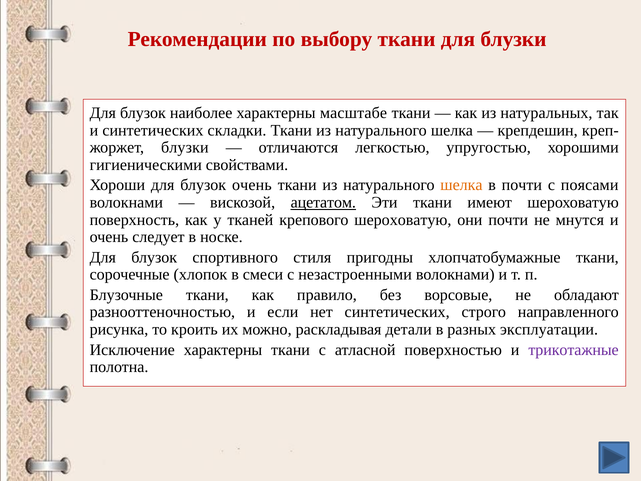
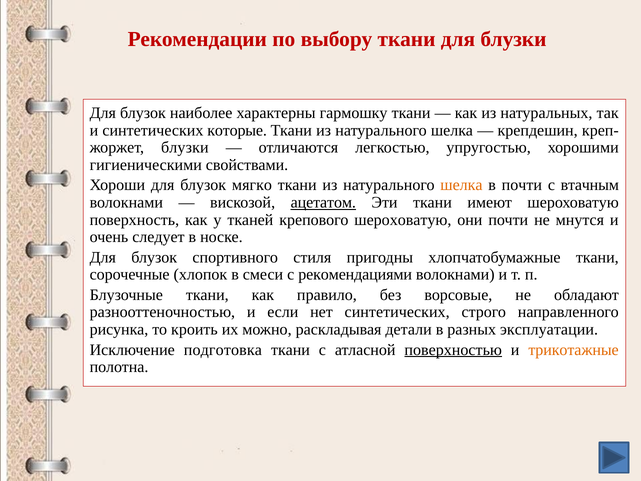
масштабе: масштабе -> гармошку (354, 113)
складки: складки -> которые (237, 130)
блузок очень: очень -> мягко (252, 185)
поясами: поясами -> втачным (590, 185)
незастроенными: незастроенными -> рекомендациями (355, 275)
Исключение характерны: характерны -> подготовка (223, 350)
поверхностью underline: none -> present (453, 350)
трикотажные colour: purple -> orange (574, 350)
